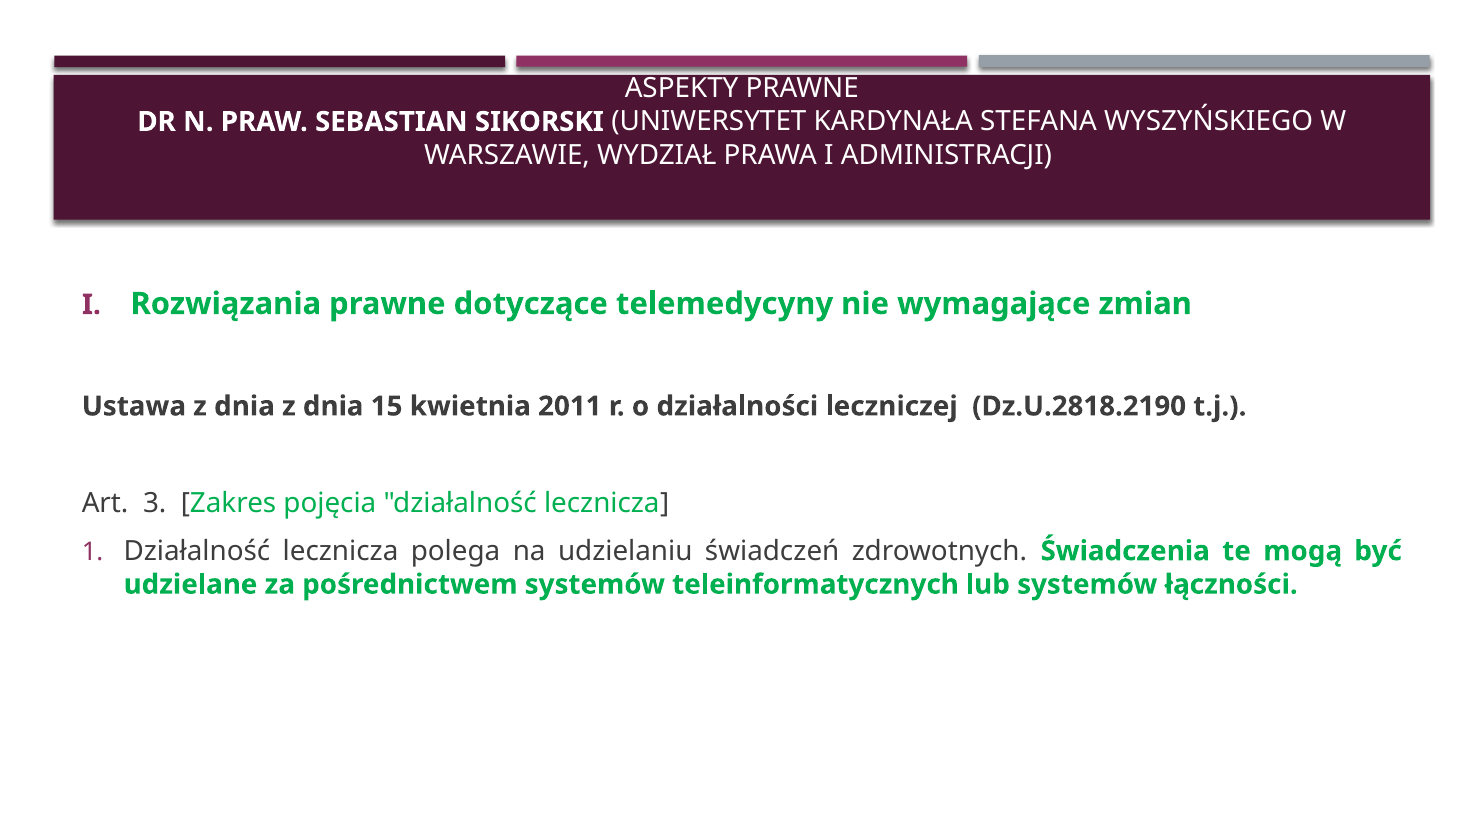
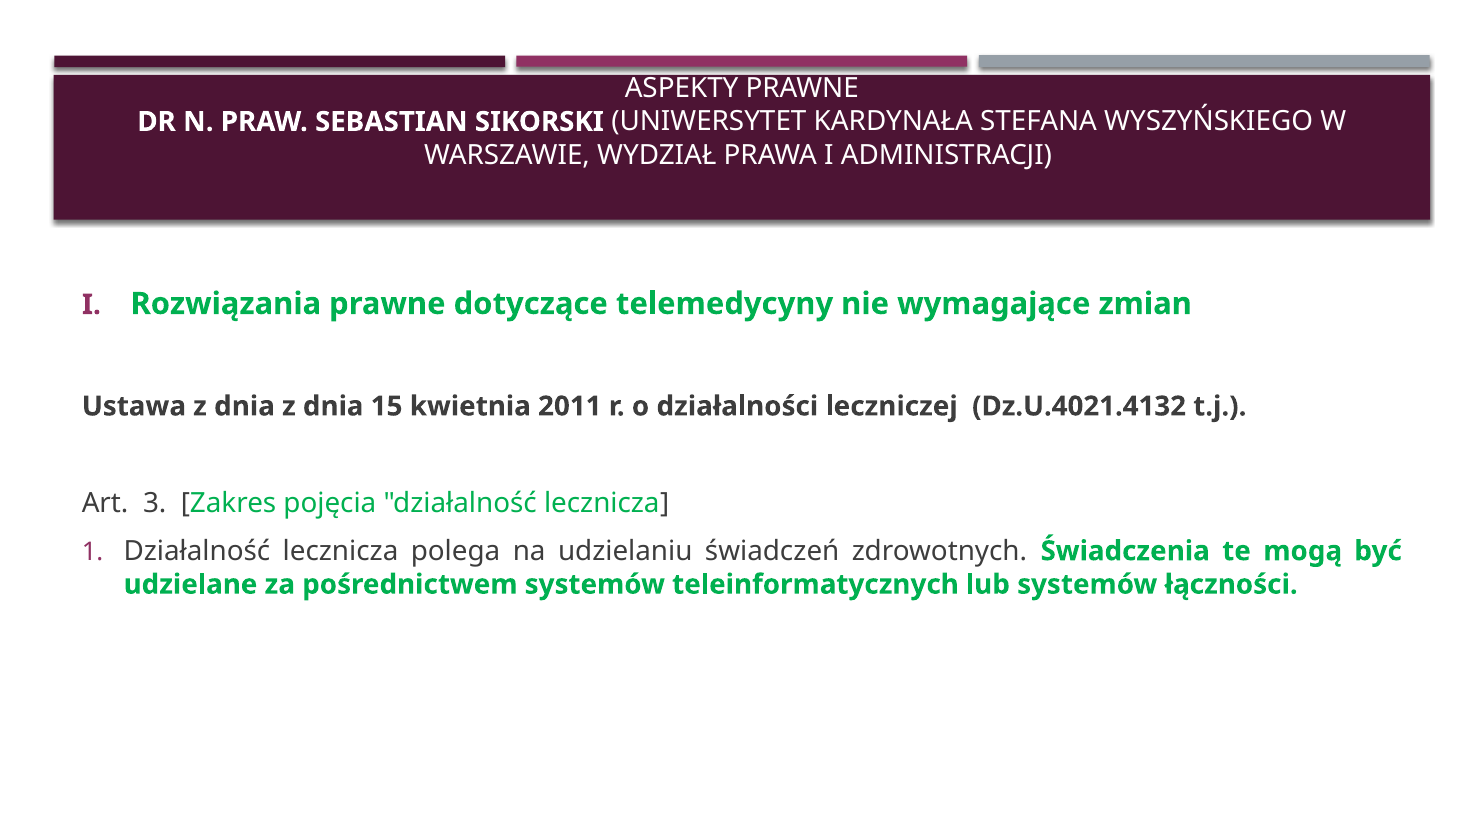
Dz.U.2818.2190: Dz.U.2818.2190 -> Dz.U.4021.4132 (1079, 406)
